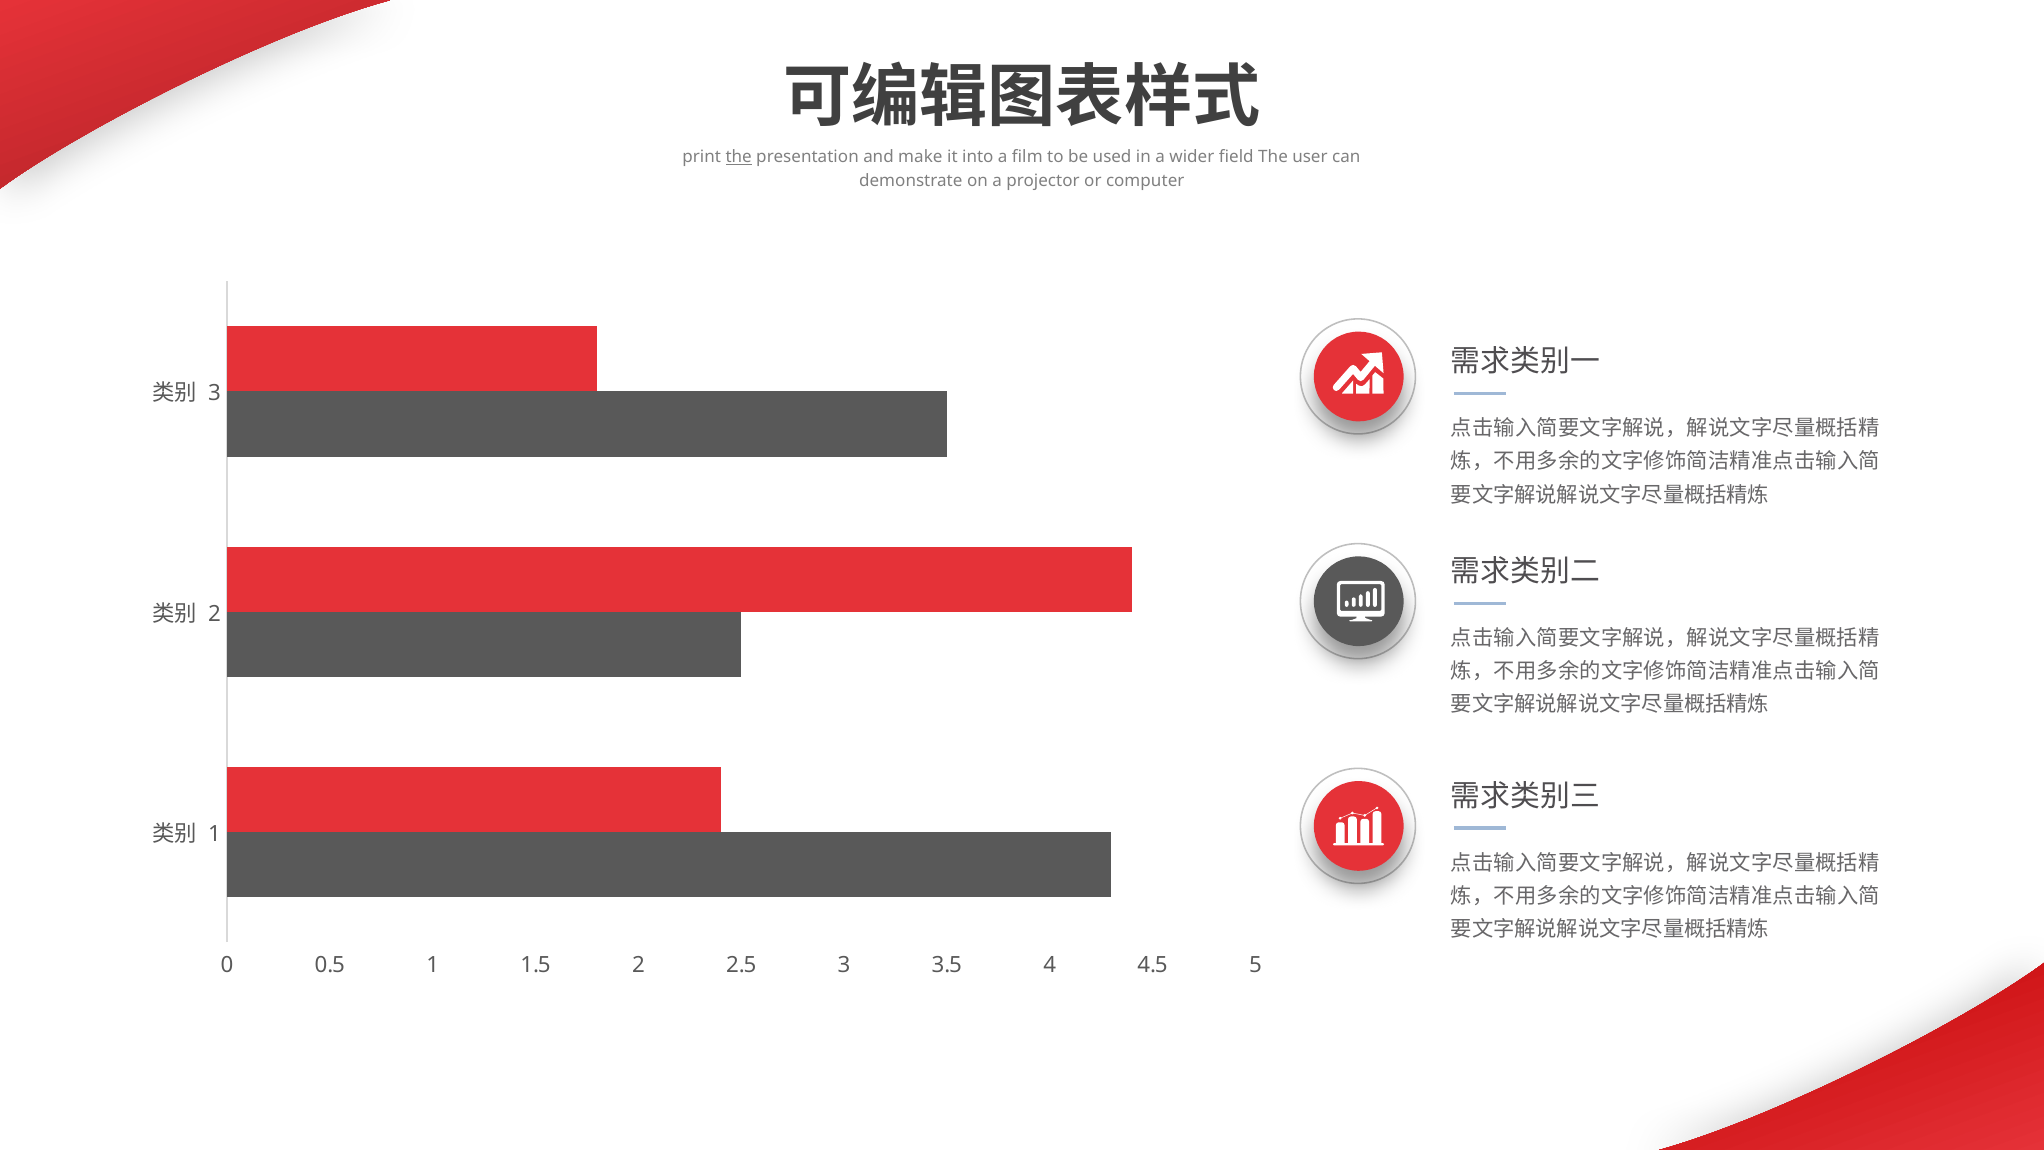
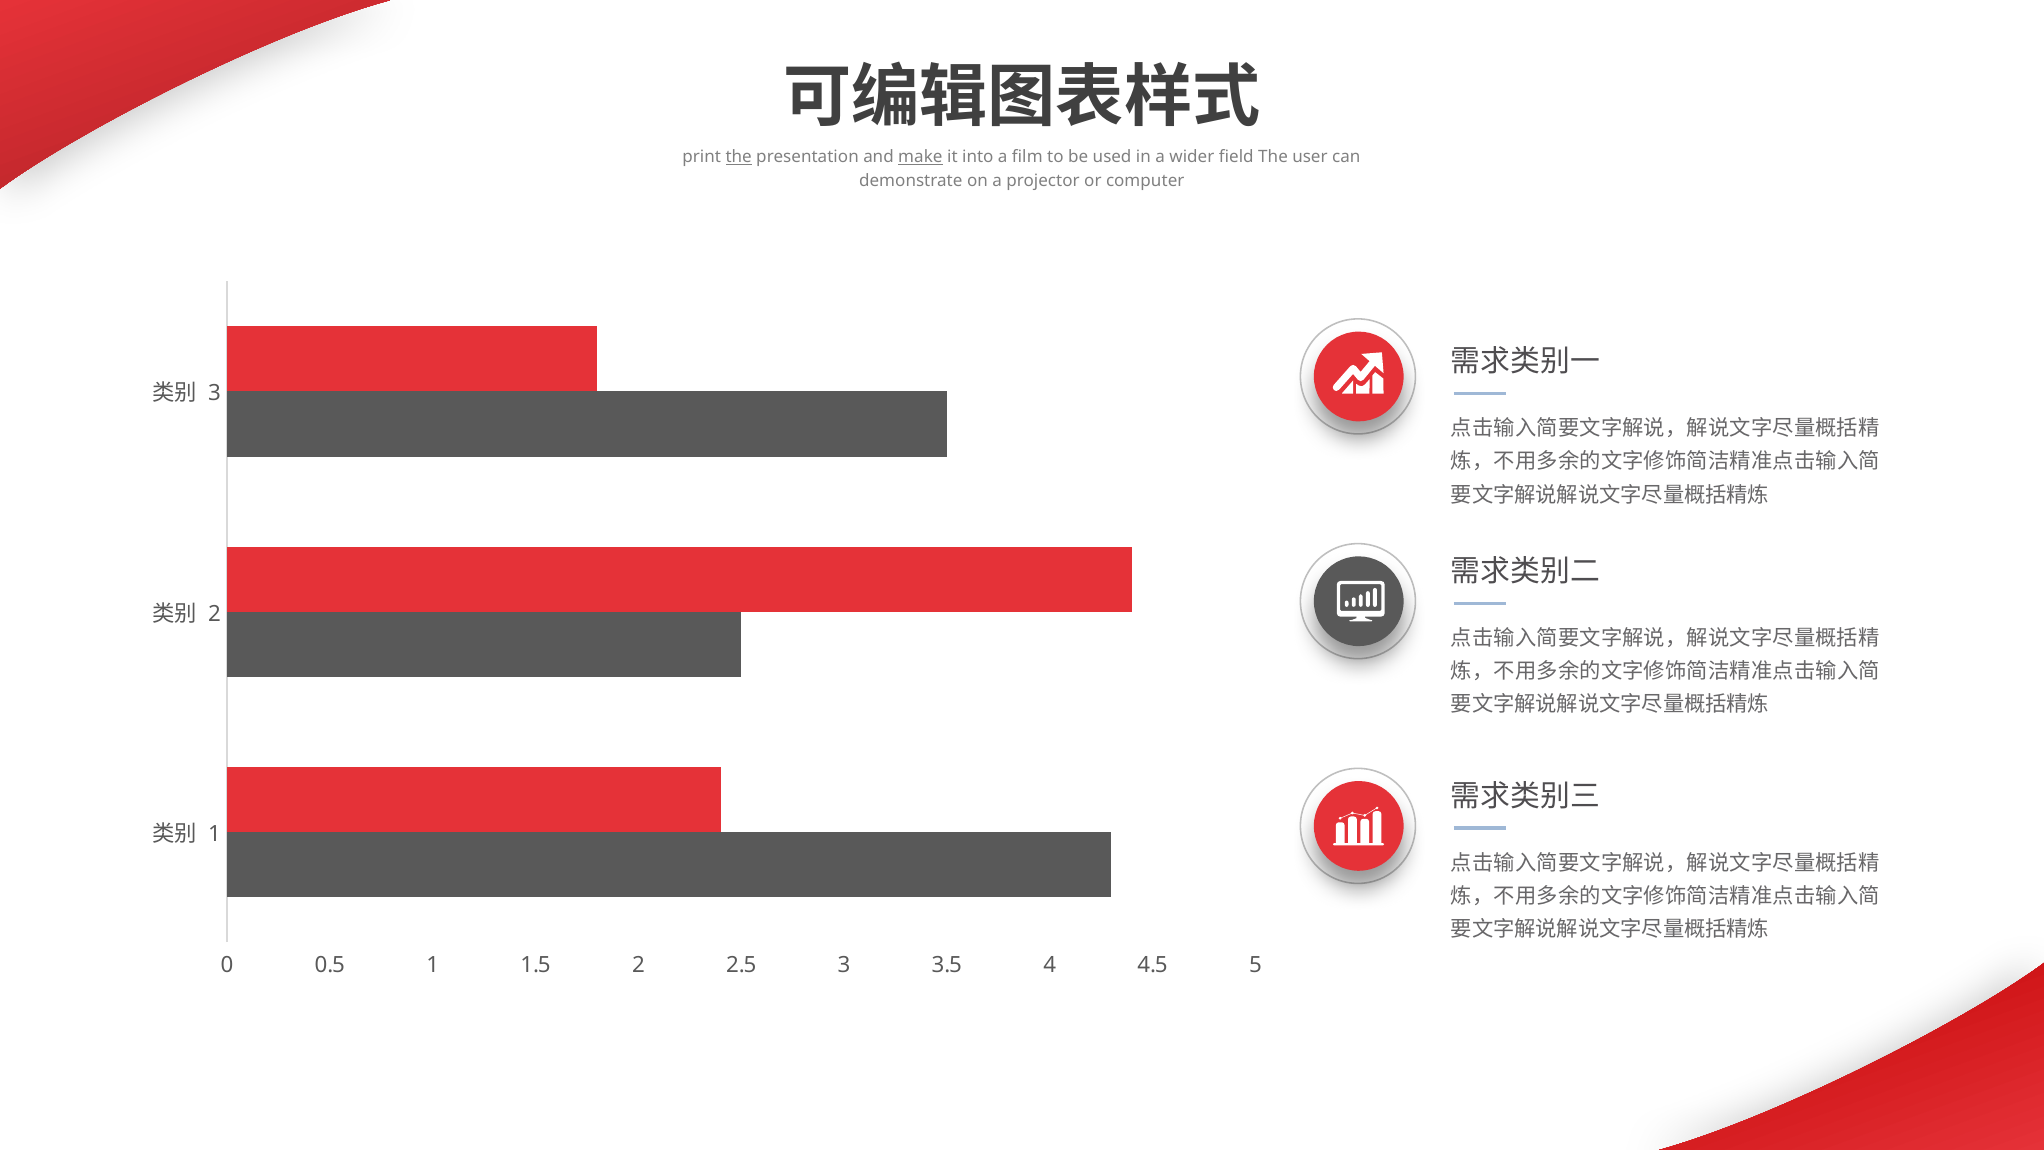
make underline: none -> present (920, 157)
